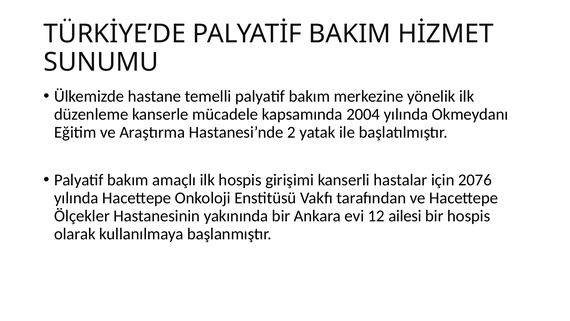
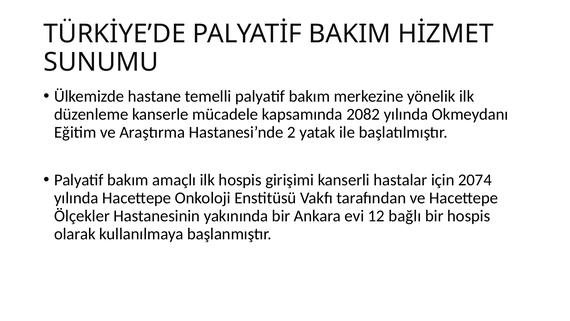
2004: 2004 -> 2082 (363, 114)
2076: 2076 -> 2074 (475, 180)
ailesi: ailesi -> bağlı (405, 216)
